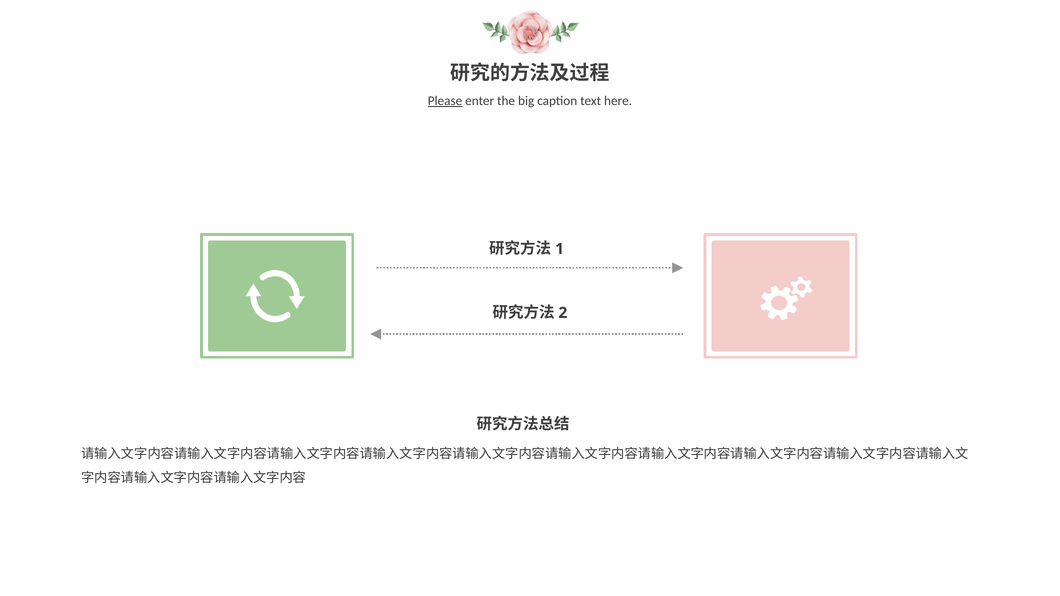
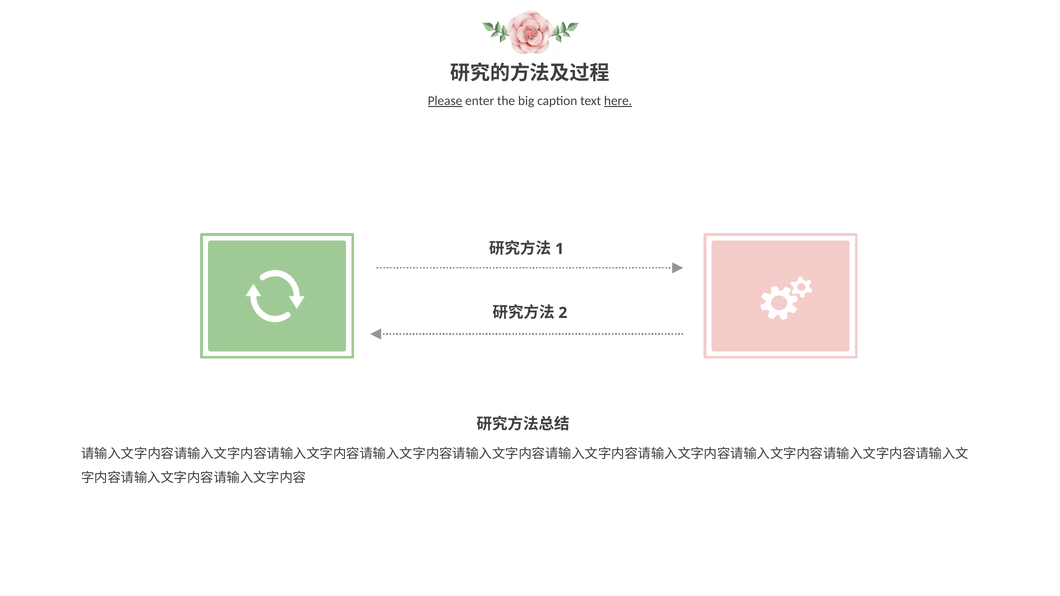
here underline: none -> present (618, 101)
